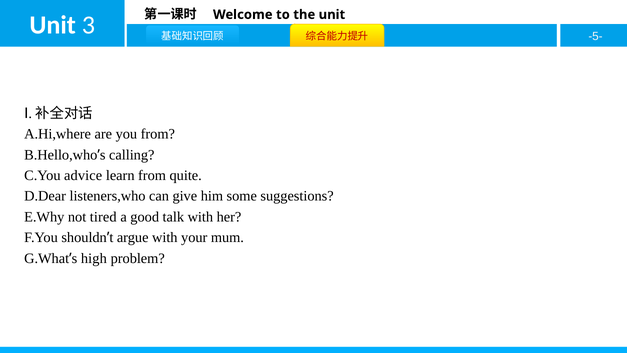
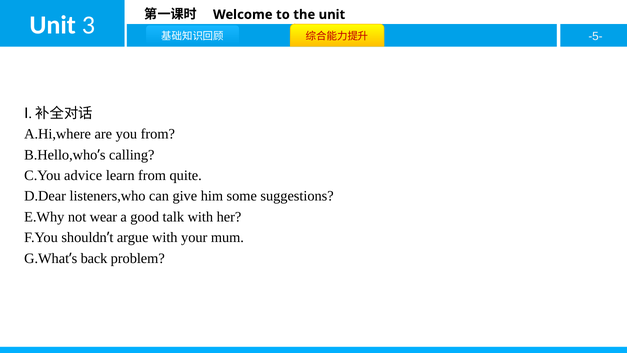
tired: tired -> wear (103, 217)
high: high -> back (94, 258)
